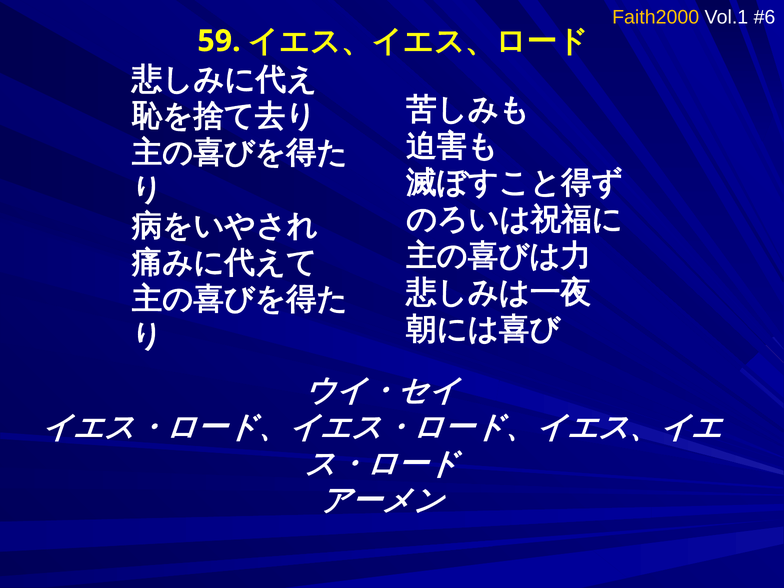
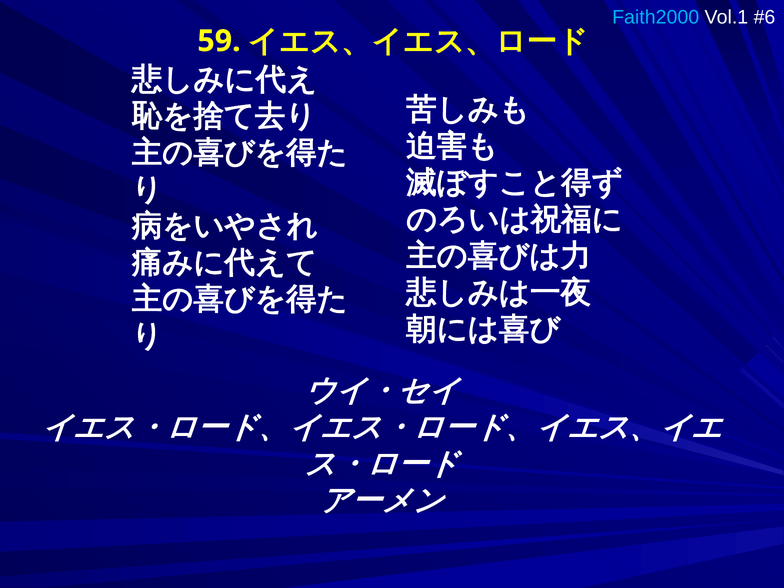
Faith2000 colour: yellow -> light blue (656, 17)
